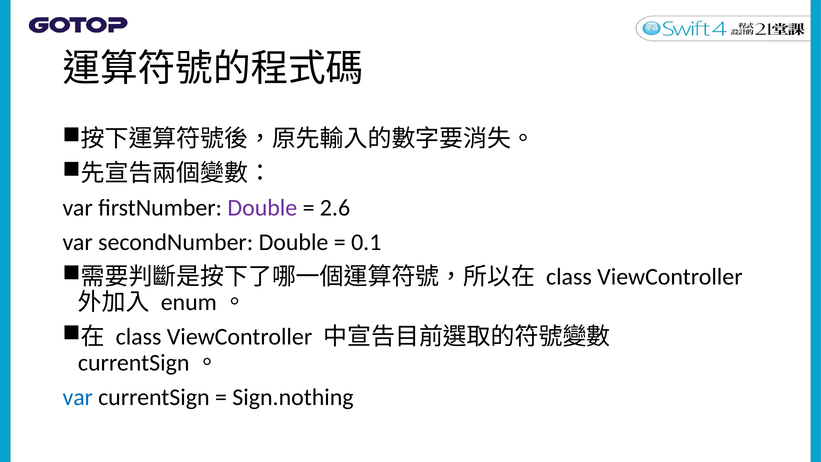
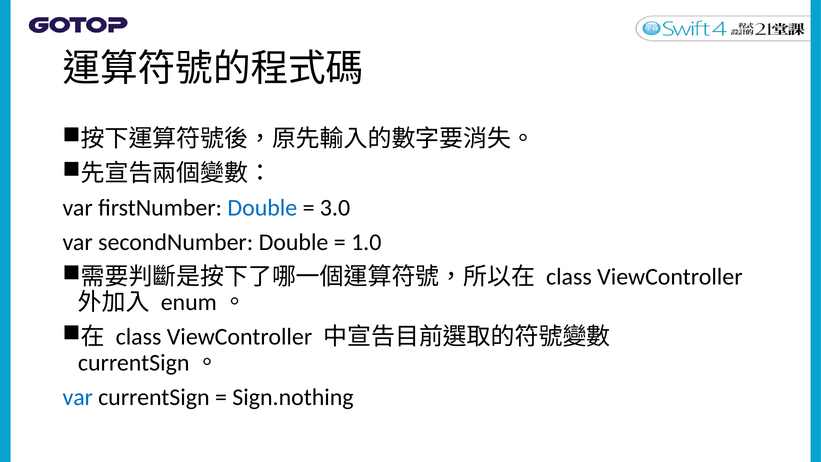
Double colour: purple -> blue (262, 208)
2.6: 2.6 -> 3.0 (335, 208)
0.1: 0.1 -> 1.0 (366, 242)
